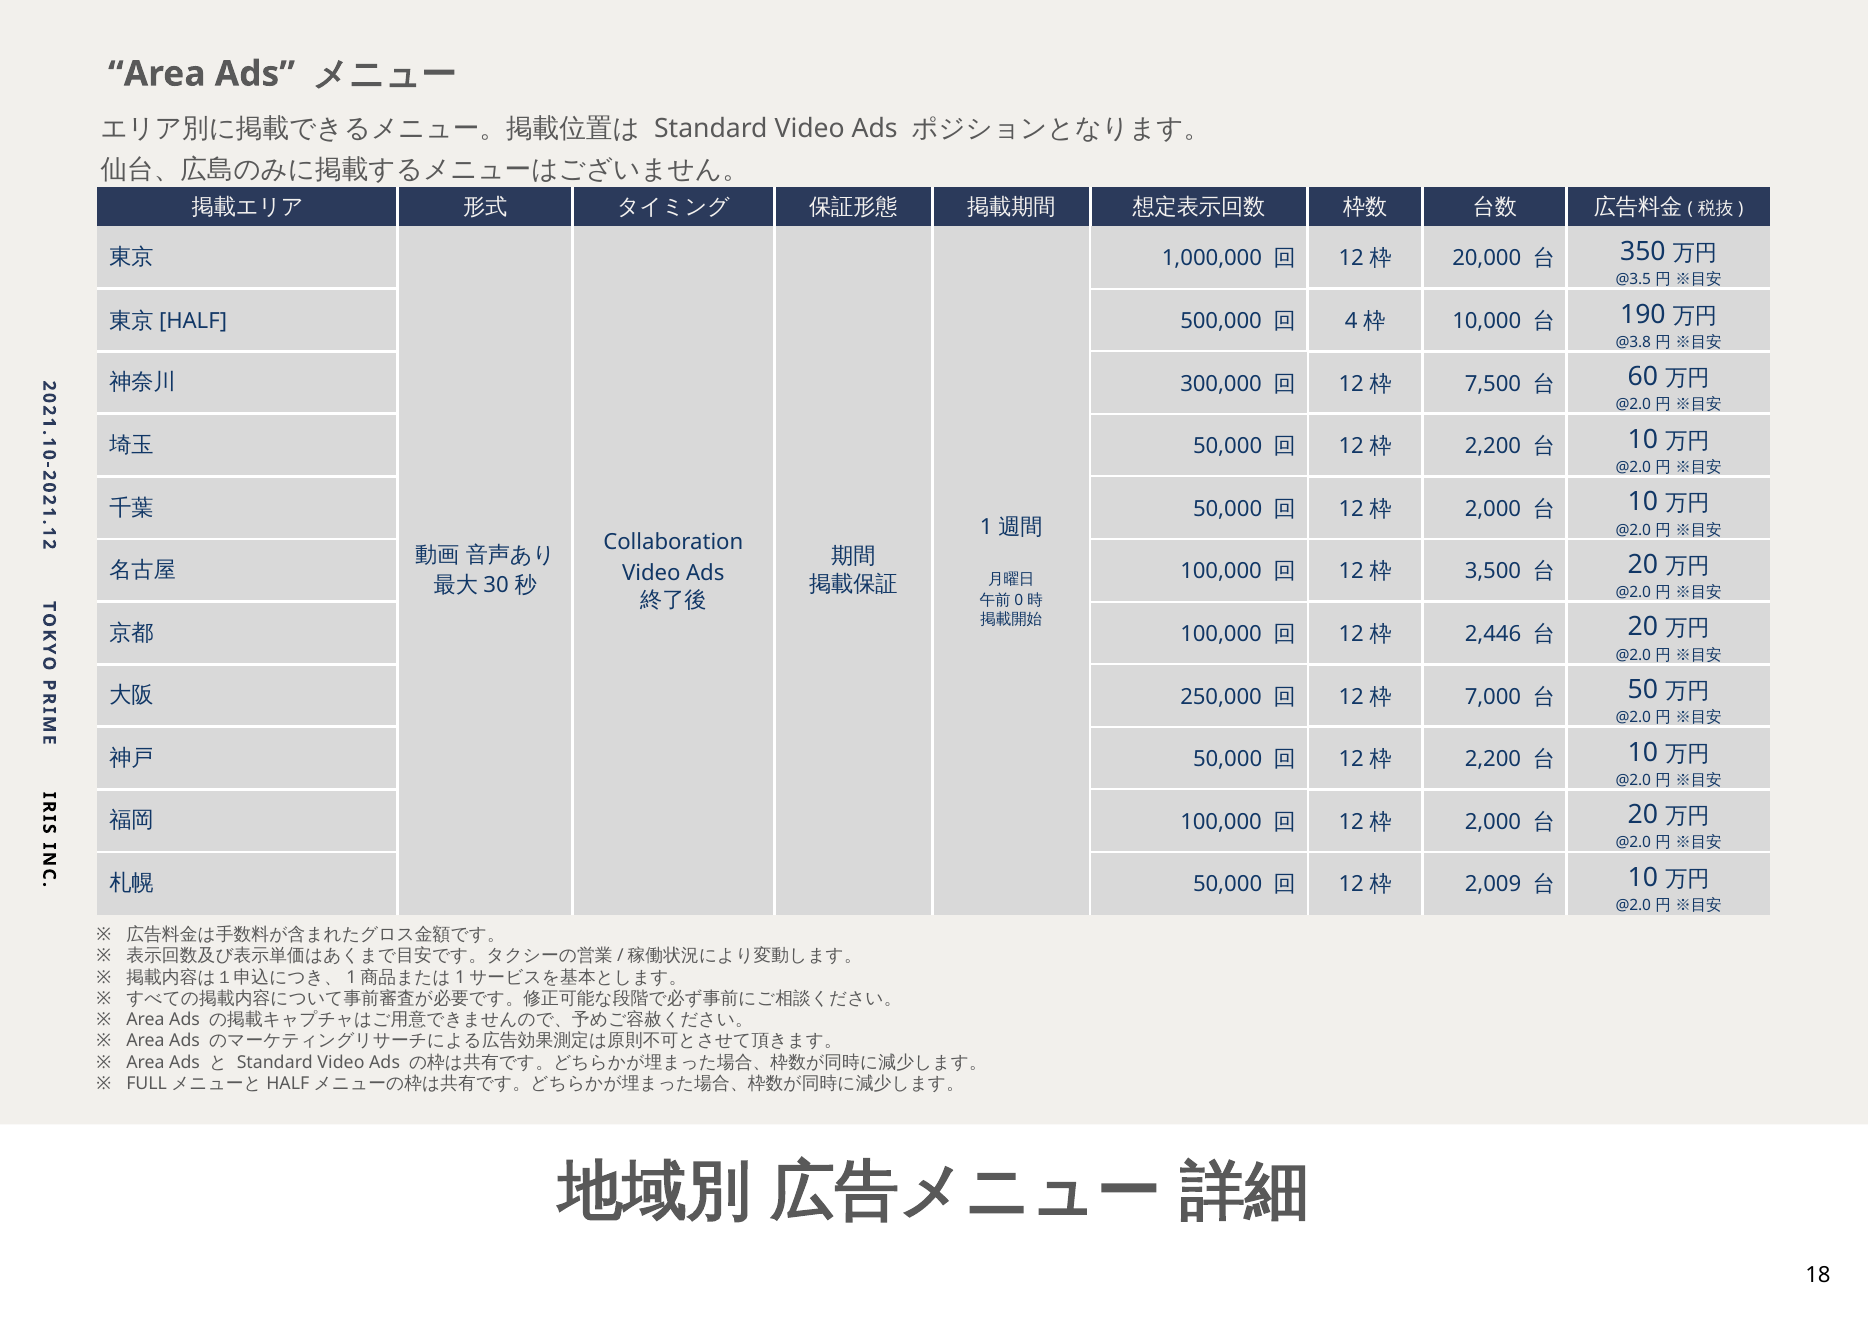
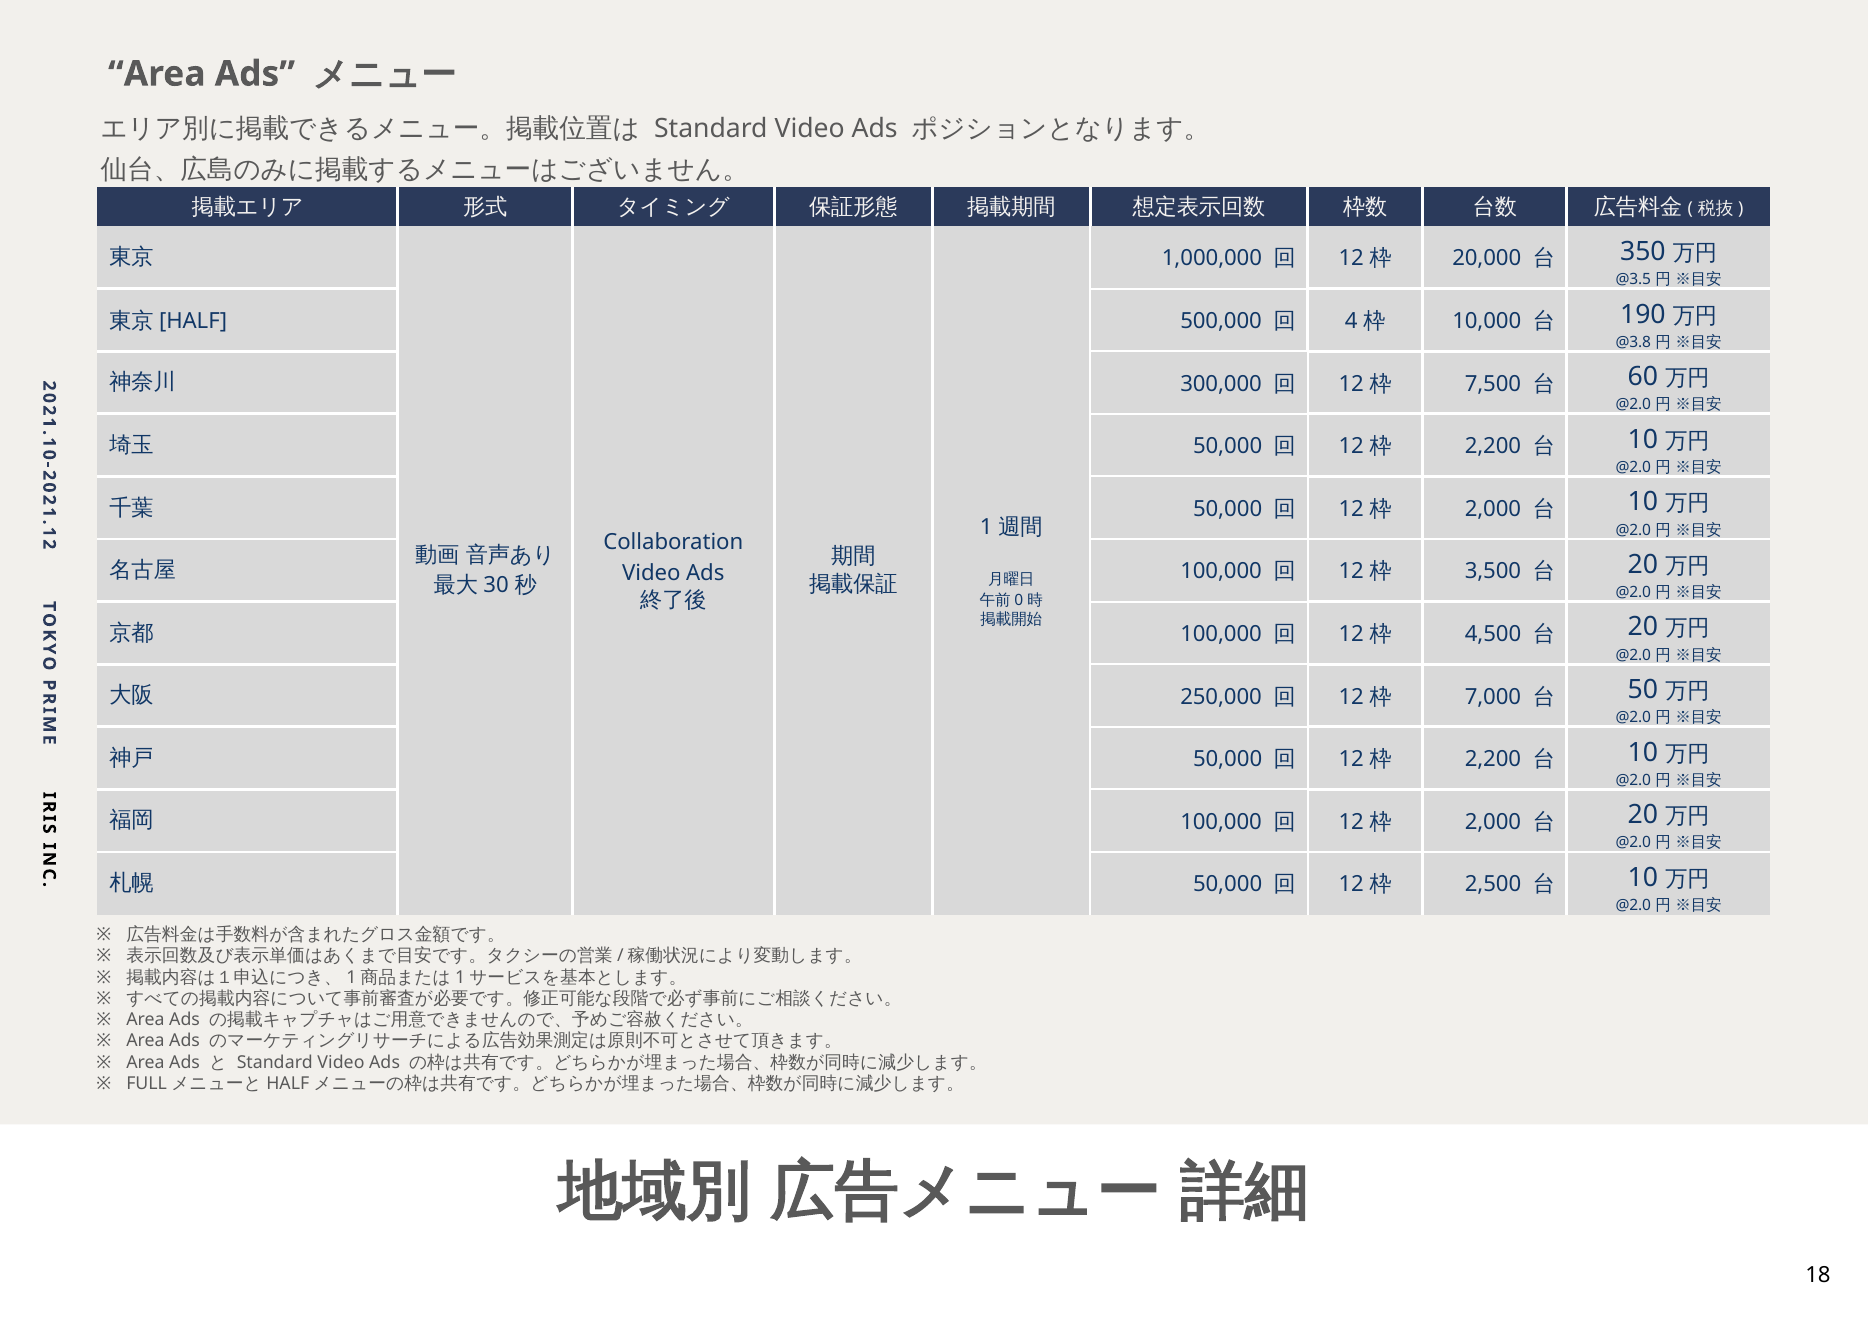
2,446: 2,446 -> 4,500 (1493, 634)
2,009: 2,009 -> 2,500 (1493, 884)
